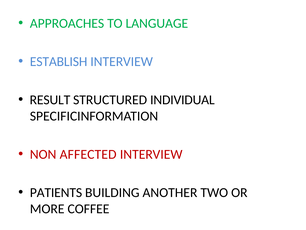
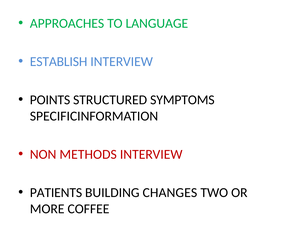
RESULT: RESULT -> POINTS (50, 100)
INDIVIDUAL: INDIVIDUAL -> SYMPTOMS (182, 100)
AFFECTED: AFFECTED -> METHODS (88, 154)
ANOTHER: ANOTHER -> CHANGES (170, 192)
